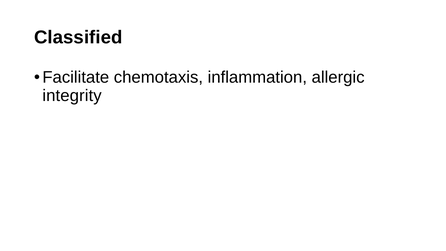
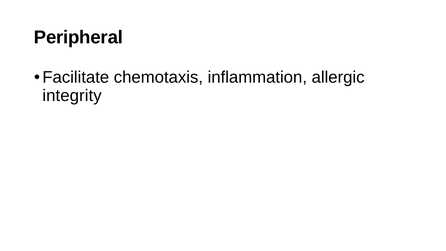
Classified: Classified -> Peripheral (78, 37)
